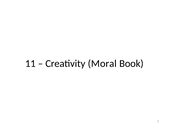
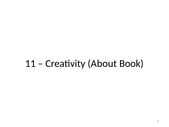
Moral: Moral -> About (102, 63)
